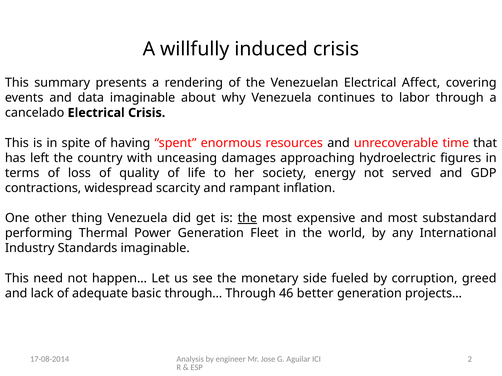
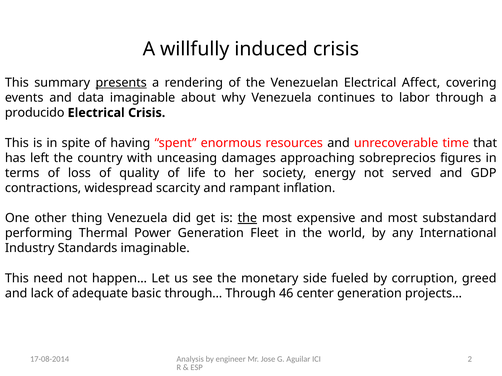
presents underline: none -> present (121, 83)
cancelado: cancelado -> producido (35, 113)
hydroelectric: hydroelectric -> sobreprecios (397, 158)
better: better -> center (315, 294)
